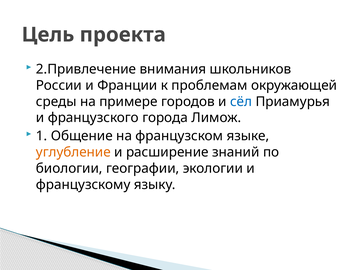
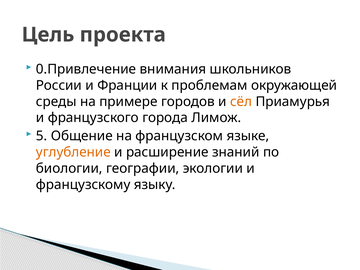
2.Привлечение: 2.Привлечение -> 0.Привлечение (86, 69)
сёл colour: blue -> orange (241, 102)
1: 1 -> 5 (42, 136)
